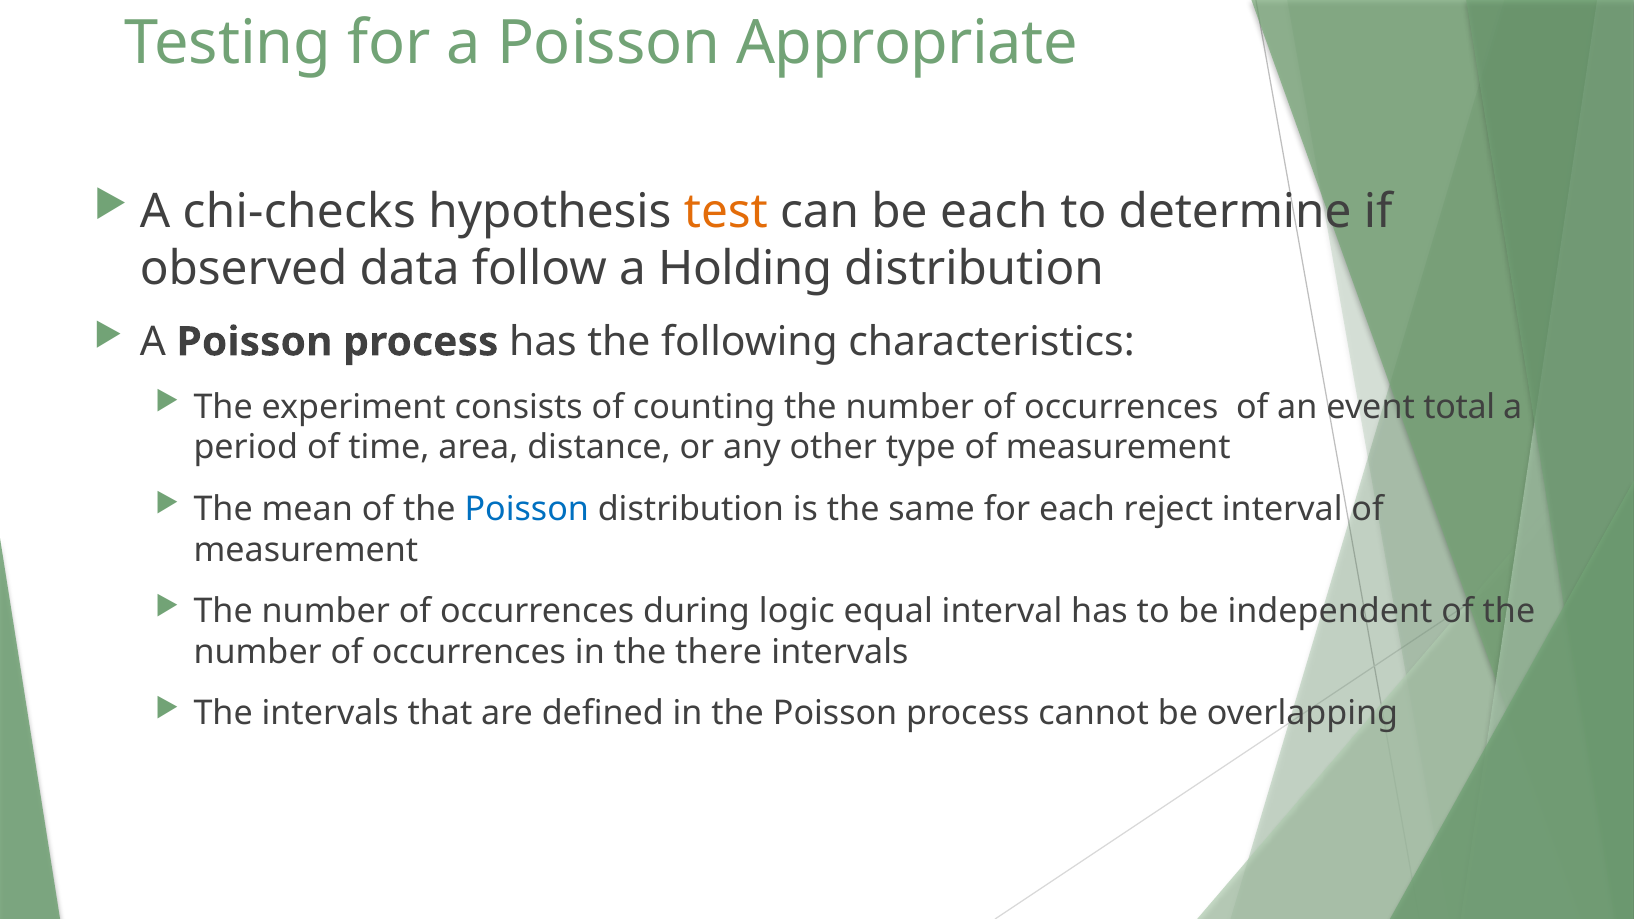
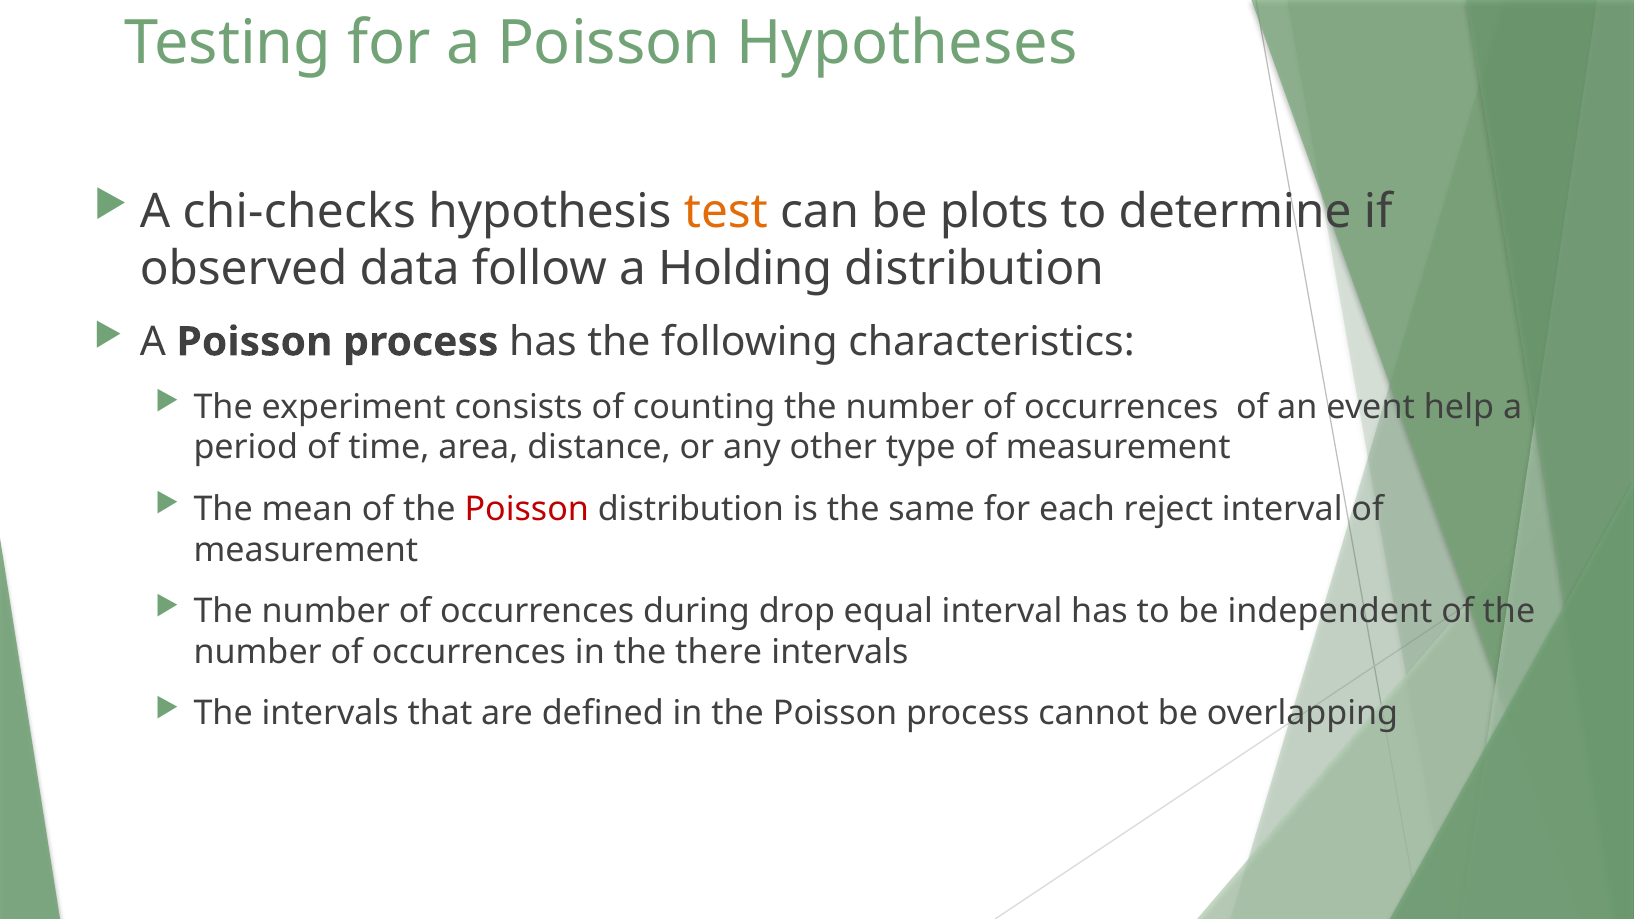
Appropriate: Appropriate -> Hypotheses (907, 43)
be each: each -> plots (994, 212)
total: total -> help (1459, 407)
Poisson colour: blue -> red (527, 509)
logic: logic -> drop (797, 611)
